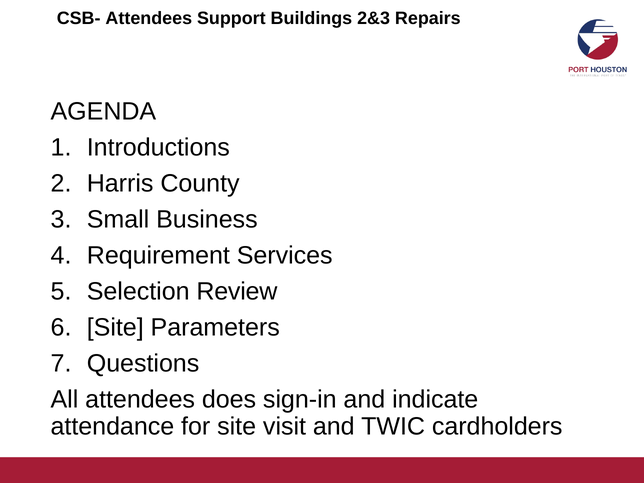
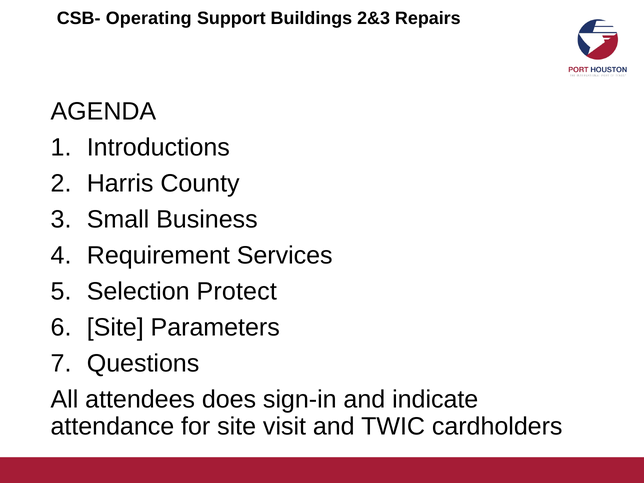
CSB- Attendees: Attendees -> Operating (149, 18)
Review: Review -> Protect (237, 292)
